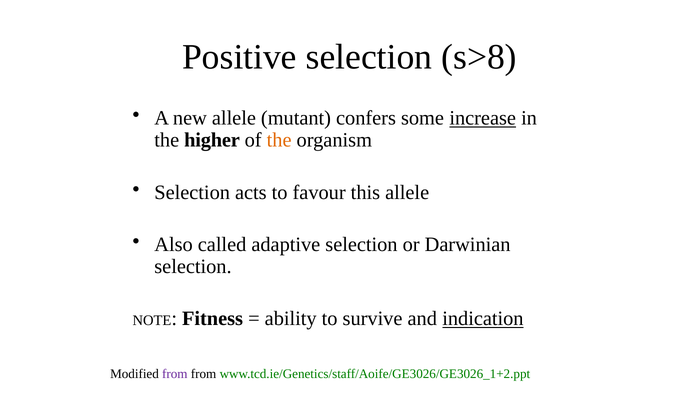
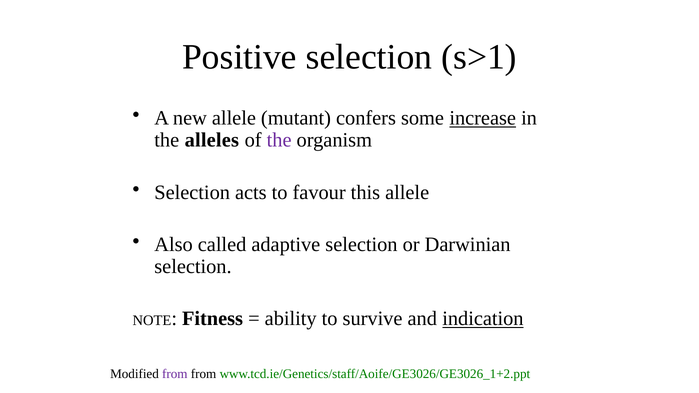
s>8: s>8 -> s>1 (479, 57)
higher: higher -> alleles (212, 140)
the colour: orange -> purple (279, 140)
